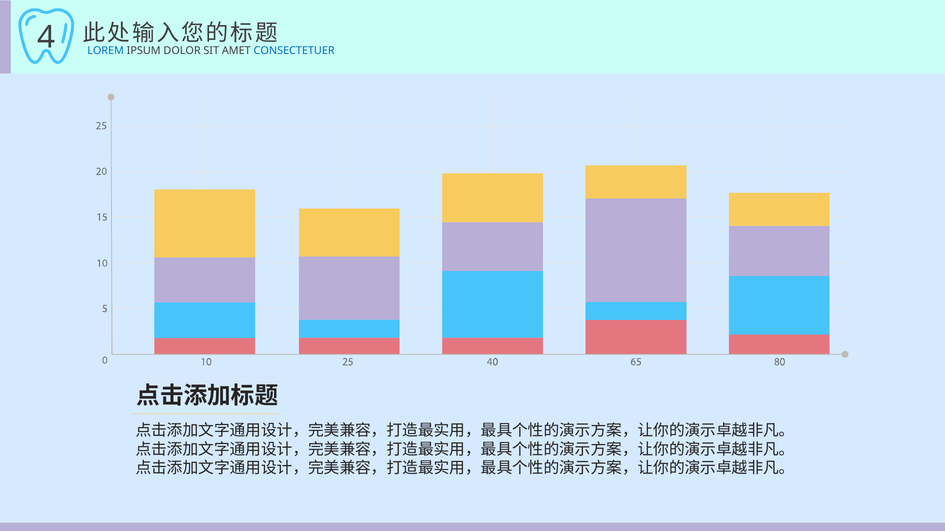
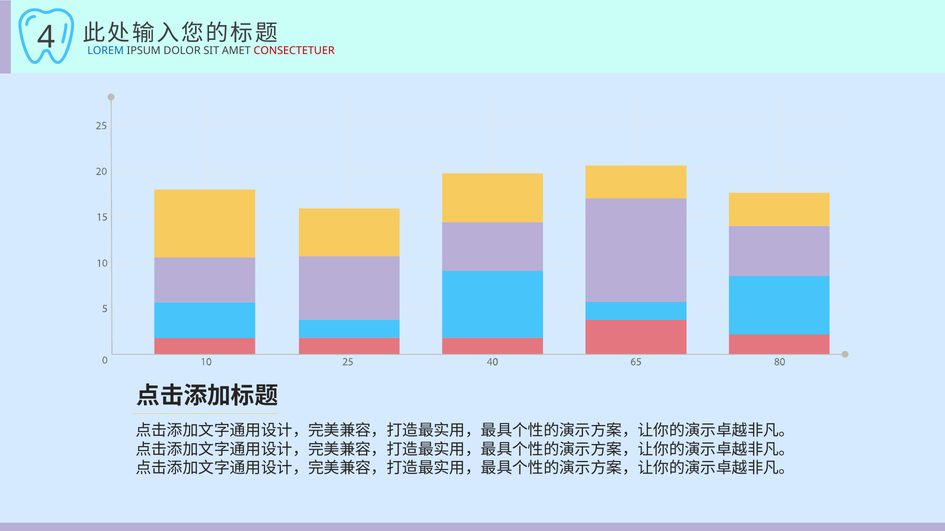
CONSECTETUER colour: blue -> red (294, 51)
